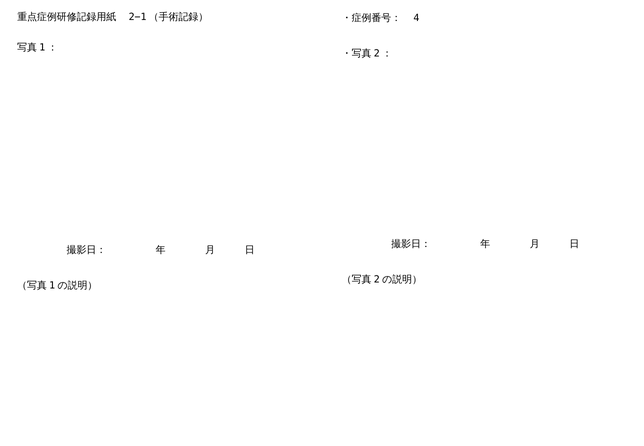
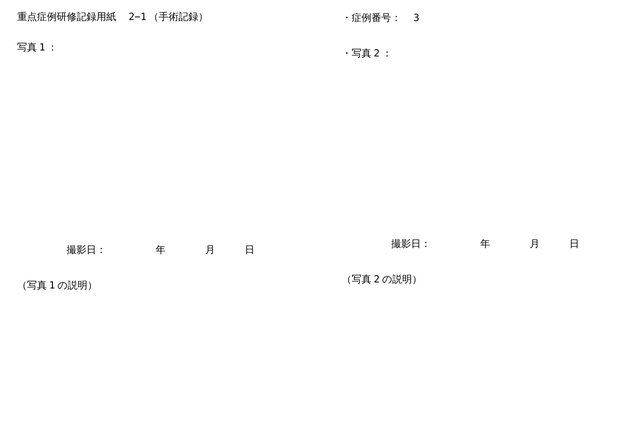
4: 4 -> 3 (416, 18)
